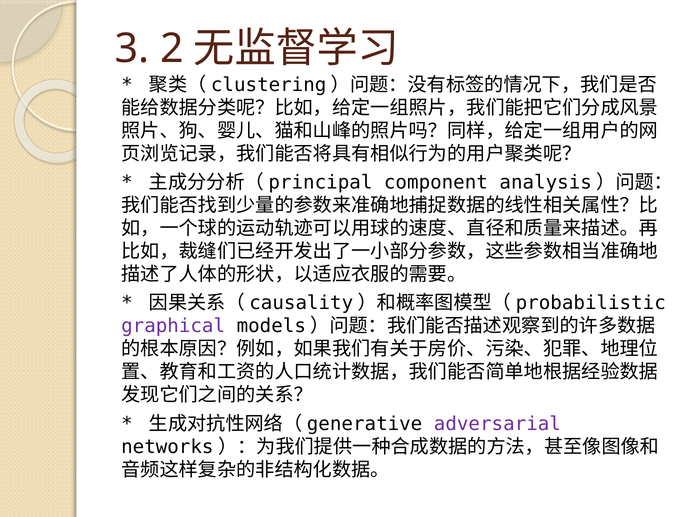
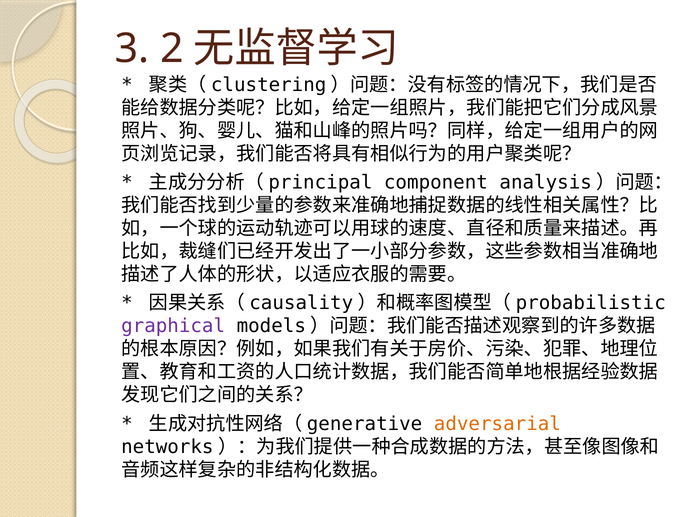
adversarial colour: purple -> orange (497, 424)
